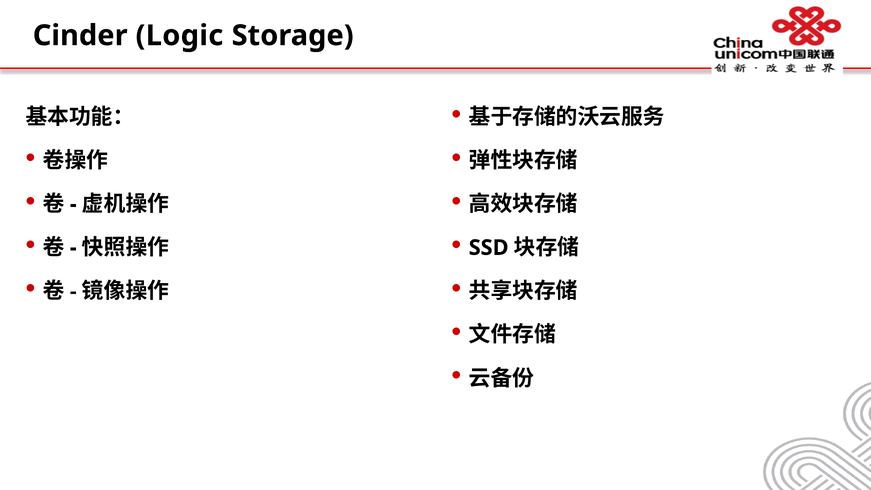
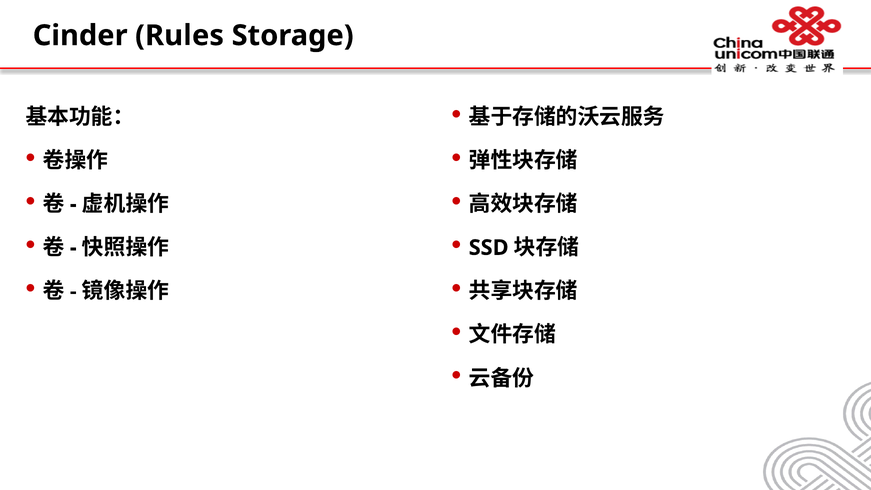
Logic: Logic -> Rules (180, 36)
